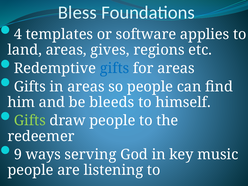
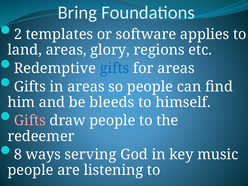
Bless: Bless -> Bring (77, 12)
4: 4 -> 2 (18, 34)
gives: gives -> glory (110, 50)
Gifts colour: light green -> pink (30, 121)
9: 9 -> 8 (18, 155)
